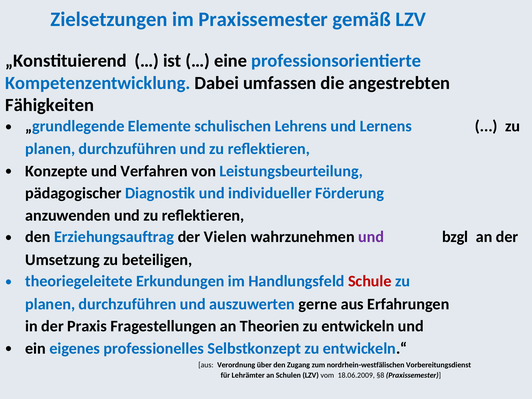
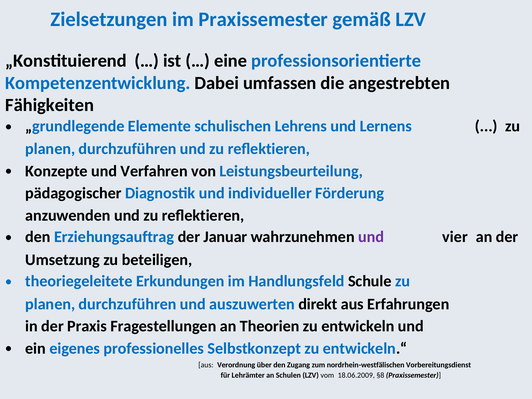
Vielen: Vielen -> Januar (225, 237)
bzgl: bzgl -> vier (455, 237)
Schule colour: red -> black (370, 281)
gerne: gerne -> direkt (318, 304)
